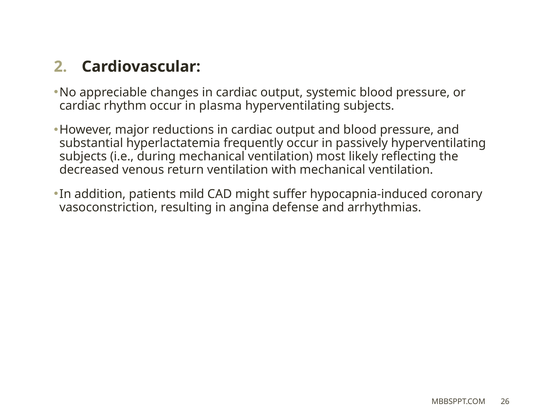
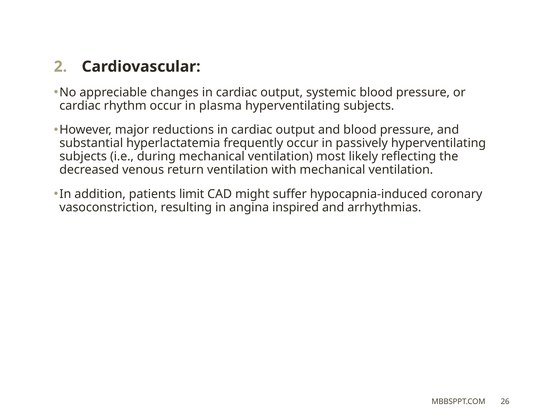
mild: mild -> limit (192, 194)
defense: defense -> inspired (296, 208)
